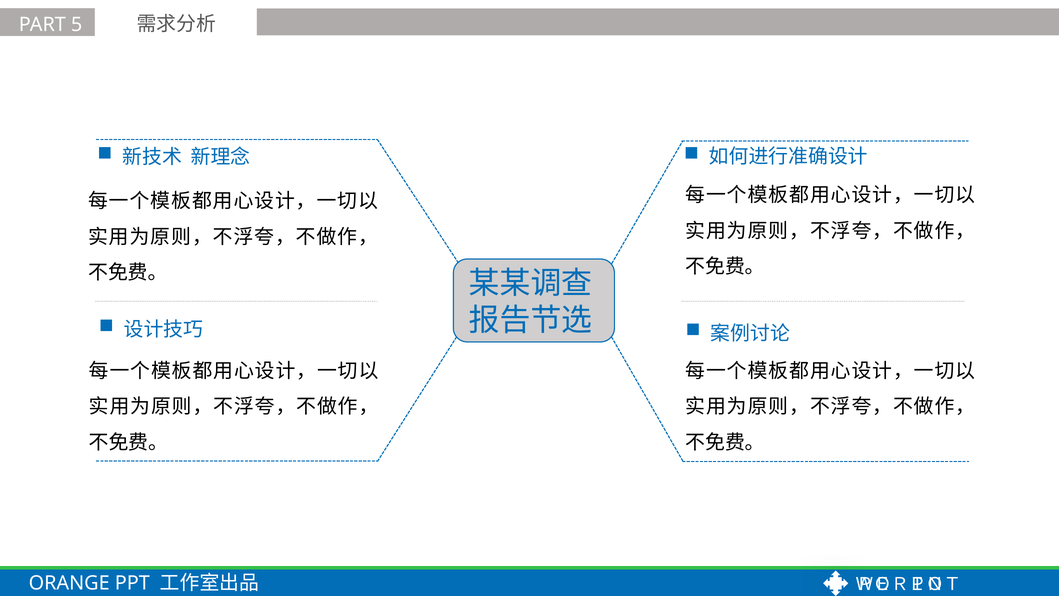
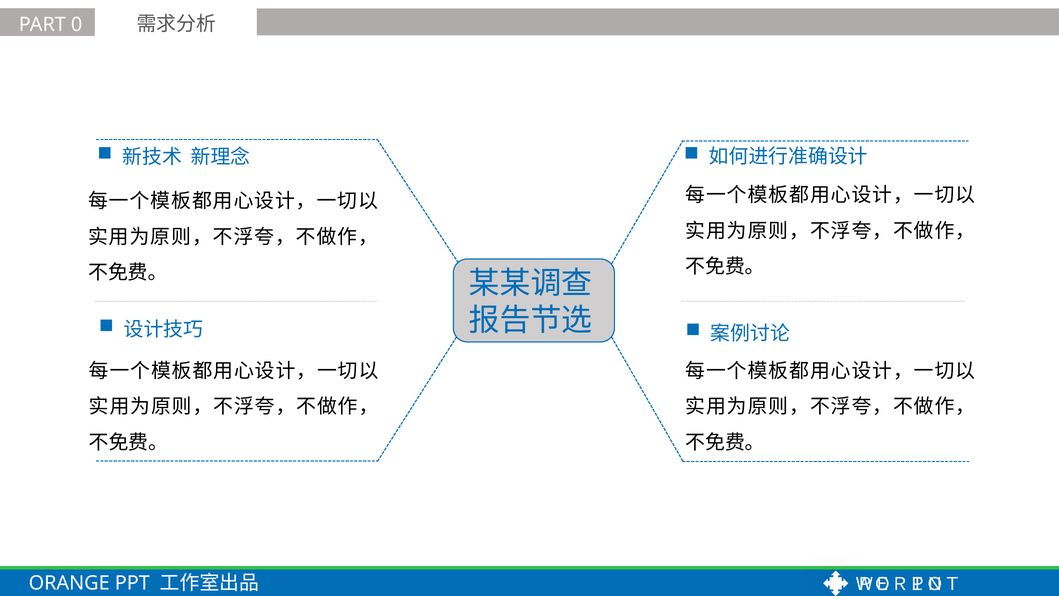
5: 5 -> 0 (77, 25)
